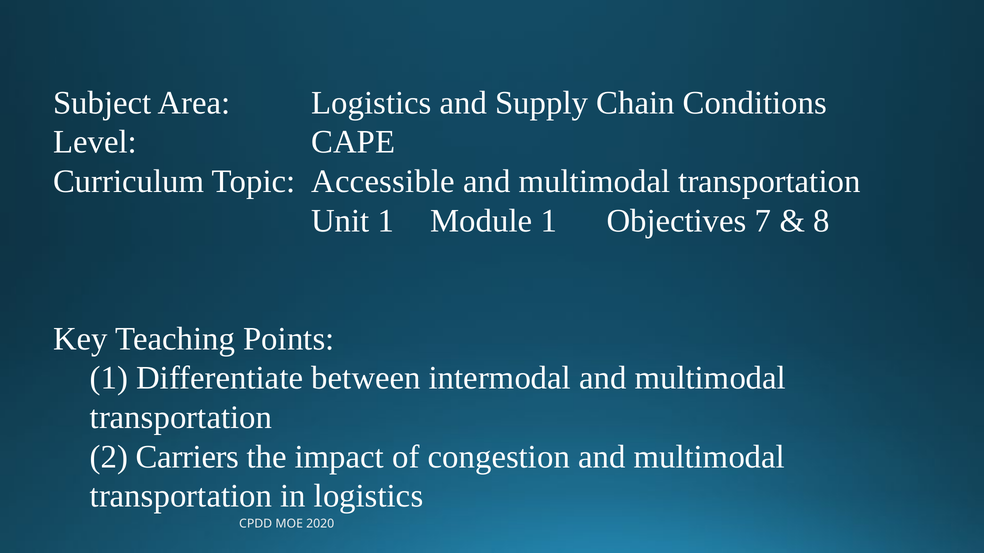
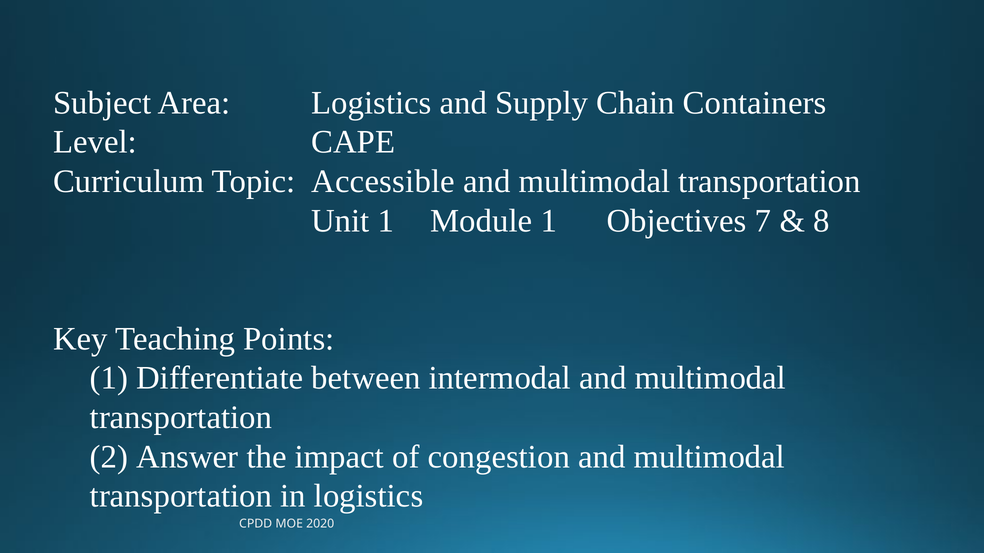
Conditions: Conditions -> Containers (755, 103)
Carriers: Carriers -> Answer (187, 457)
